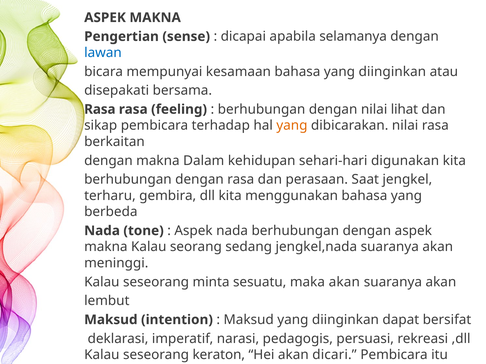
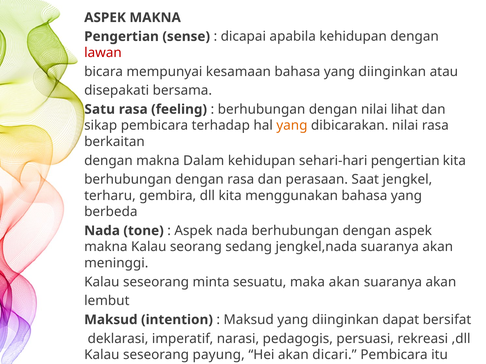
apabila selamanya: selamanya -> kehidupan (353, 37)
lawan colour: blue -> red (103, 53)
Rasa: Rasa -> Satu (100, 109)
sehari-hari digunakan: digunakan -> pengertian (405, 161)
seseorang keraton: keraton -> payung (219, 355)
